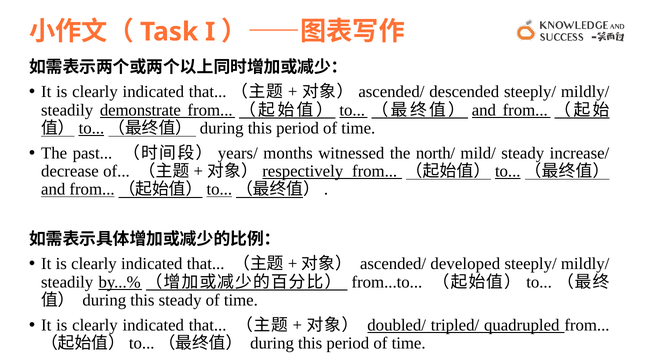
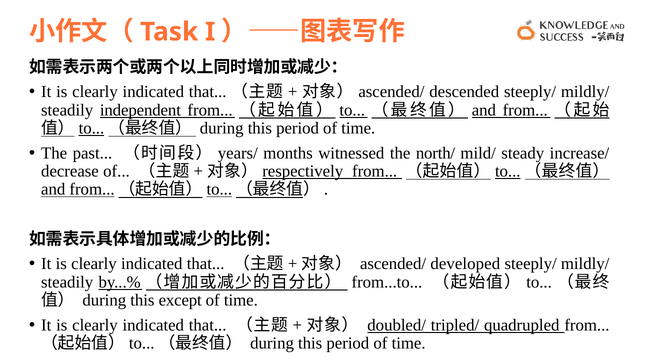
demonstrate: demonstrate -> independent (140, 110)
this steady: steady -> except (180, 300)
